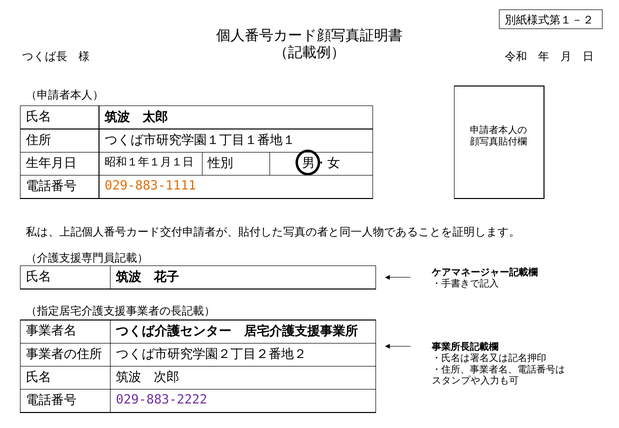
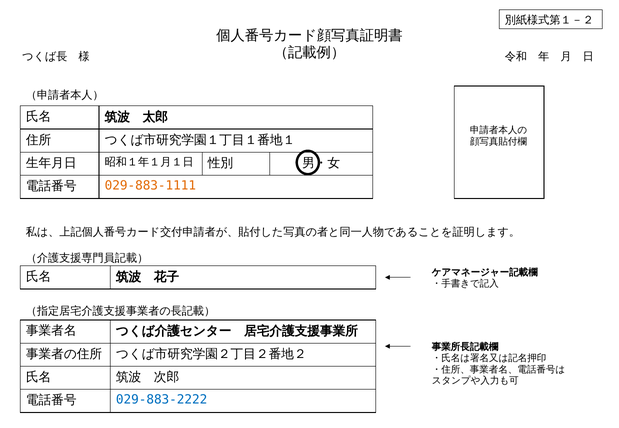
029-883-2222 colour: purple -> blue (162, 400)
